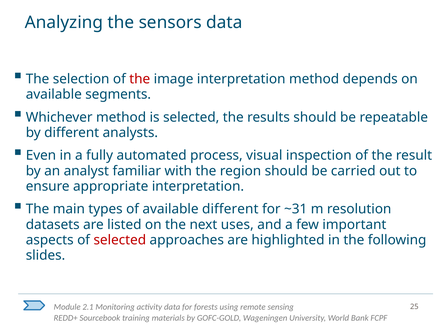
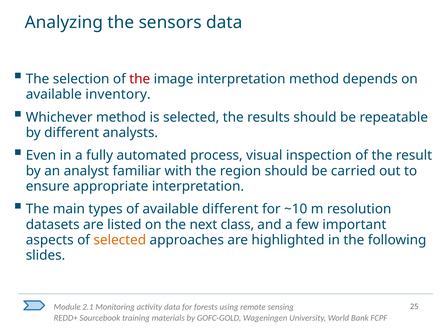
segments: segments -> inventory (118, 94)
~31: ~31 -> ~10 (296, 209)
uses: uses -> class (237, 225)
selected colour: red -> orange (120, 240)
